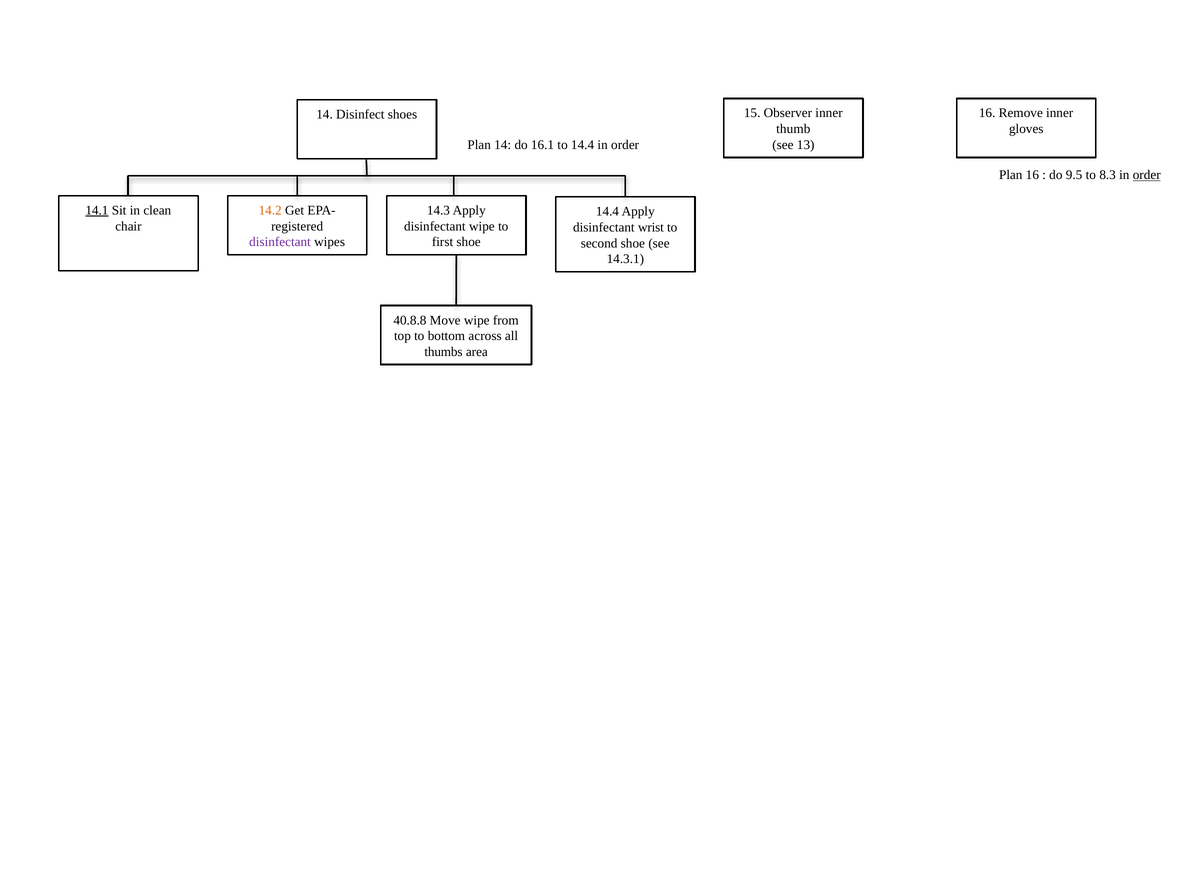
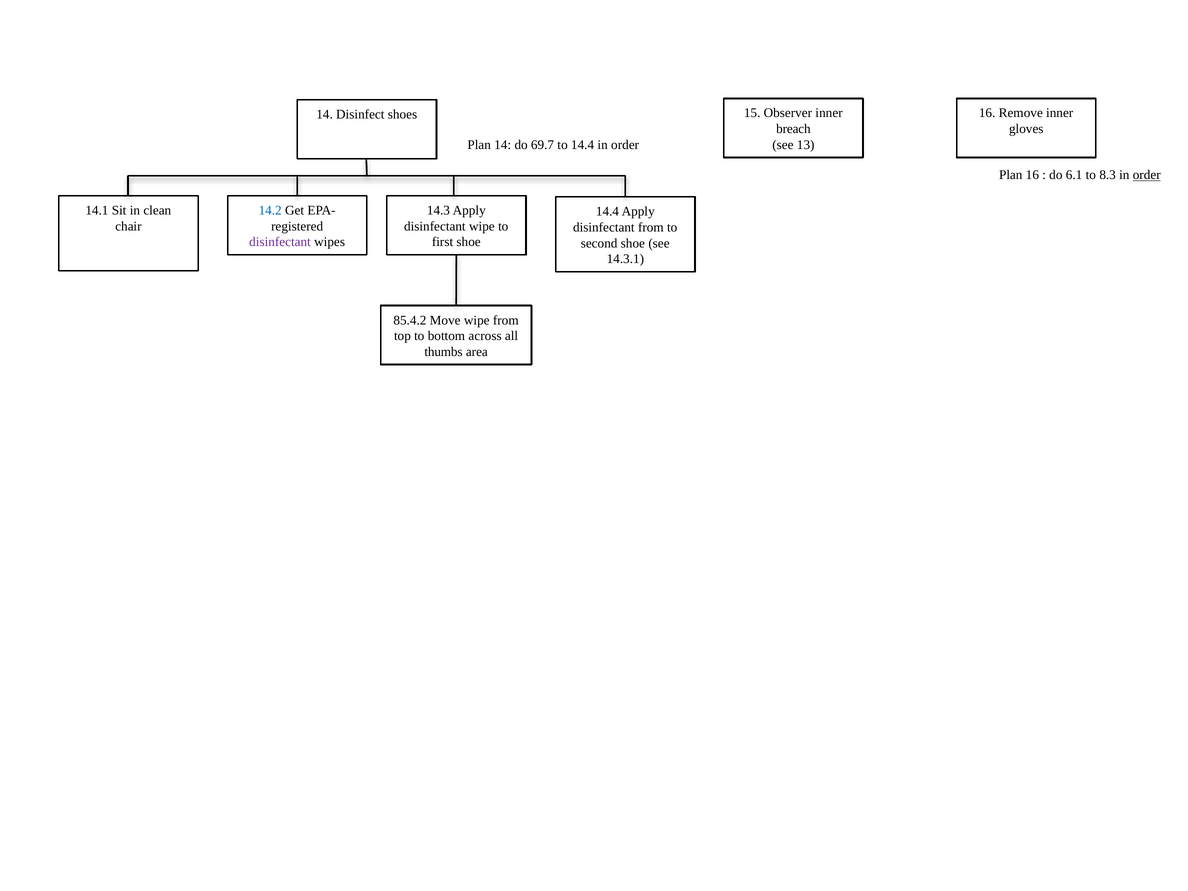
thumb: thumb -> breach (793, 129)
16.1: 16.1 -> 69.7 (542, 145)
9.5: 9.5 -> 6.1 (1074, 175)
14.1 underline: present -> none (97, 210)
14.2 colour: orange -> blue (270, 210)
disinfectant wrist: wrist -> from (651, 227)
40.8.8: 40.8.8 -> 85.4.2 (410, 320)
